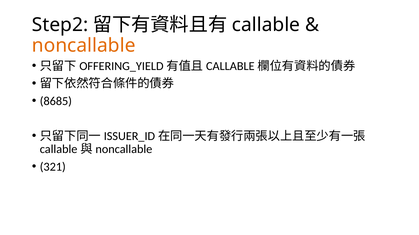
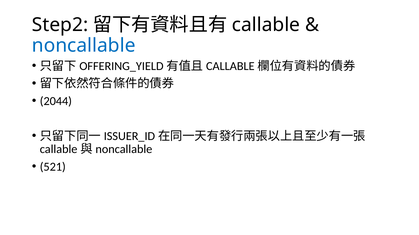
noncallable colour: orange -> blue (84, 46)
8685: 8685 -> 2044 (56, 101)
321: 321 -> 521 (53, 167)
